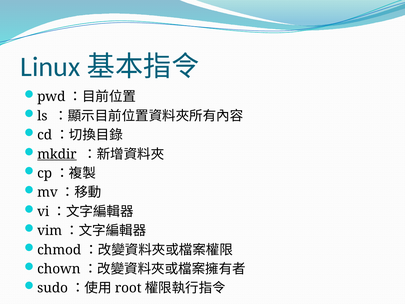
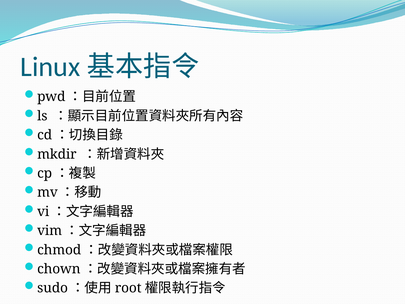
mkdir underline: present -> none (57, 154)
